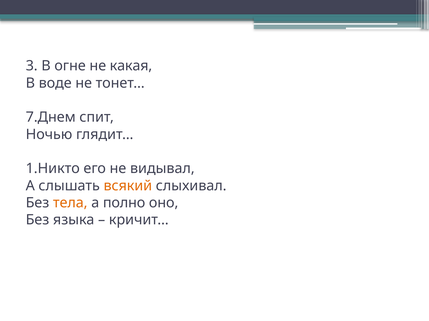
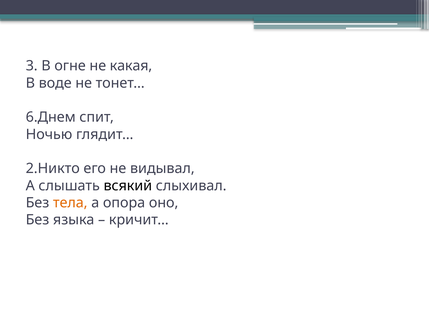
7.Днем: 7.Днем -> 6.Днем (51, 117)
1.Никто: 1.Никто -> 2.Никто (53, 169)
всякий colour: orange -> black (128, 186)
полно: полно -> опора (124, 203)
